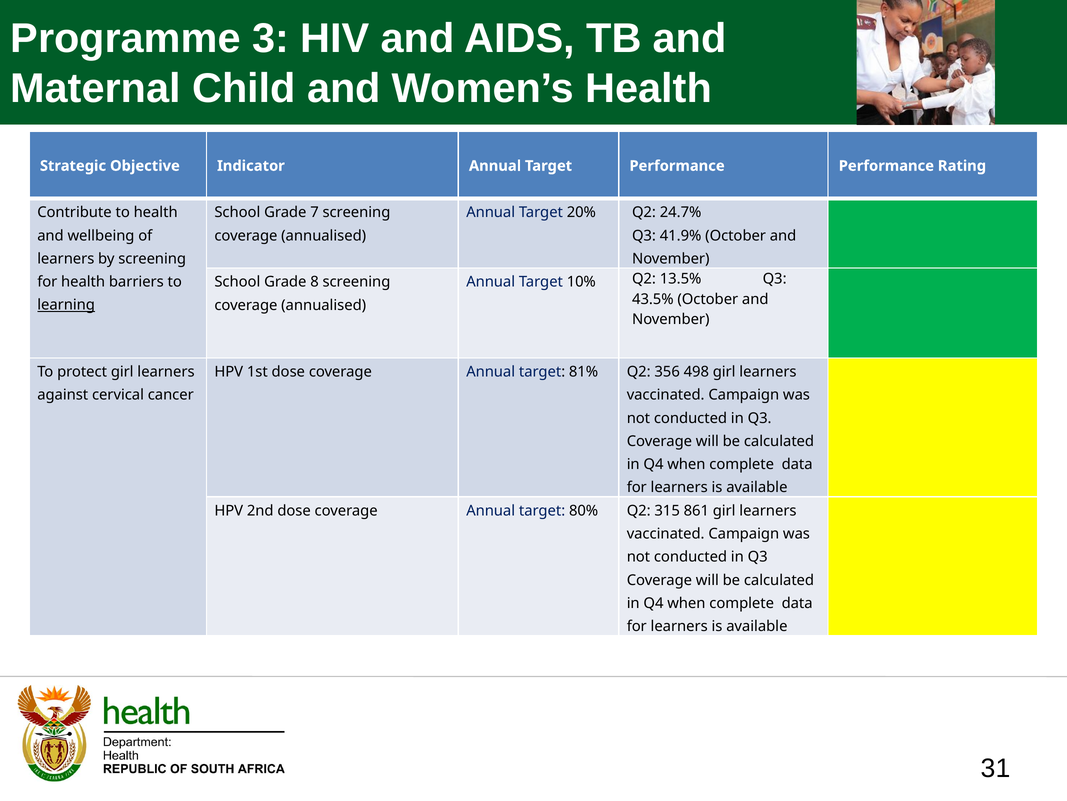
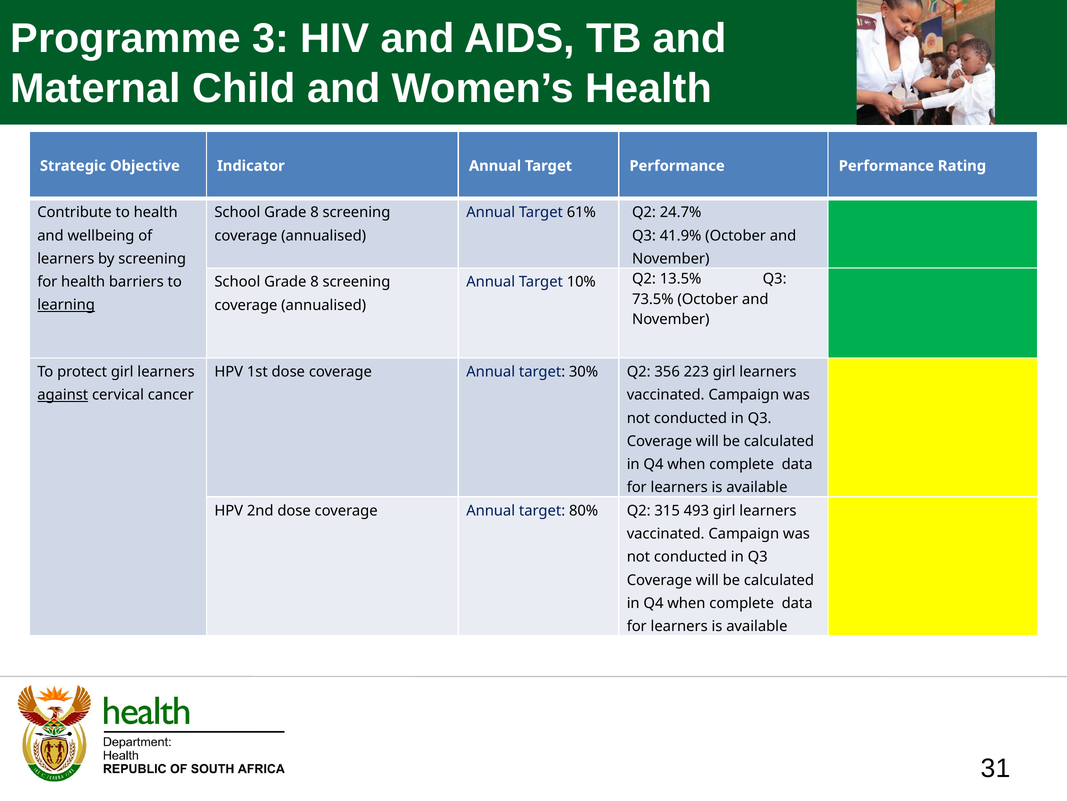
7: 7 -> 8 (315, 212)
20%: 20% -> 61% (581, 212)
43.5%: 43.5% -> 73.5% (653, 299)
81%: 81% -> 30% (584, 372)
498: 498 -> 223 (696, 372)
against underline: none -> present (63, 395)
861: 861 -> 493 (696, 510)
